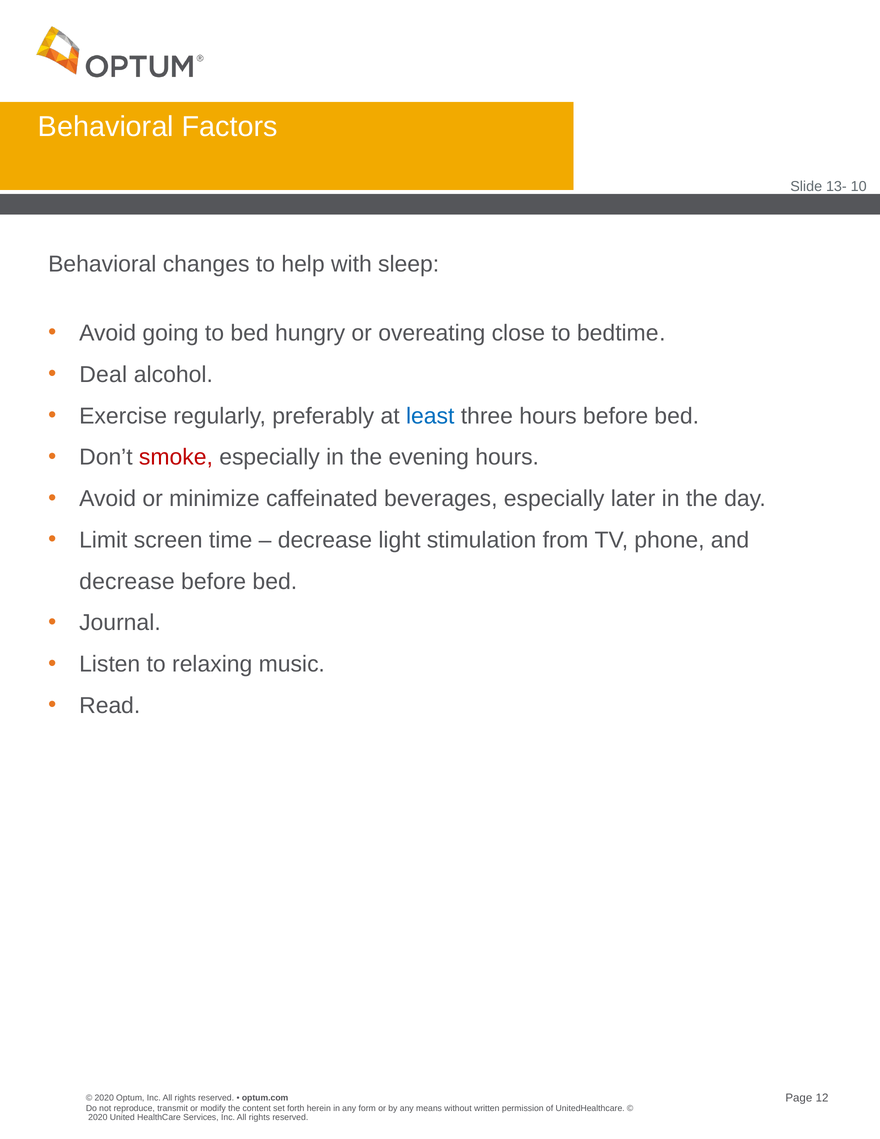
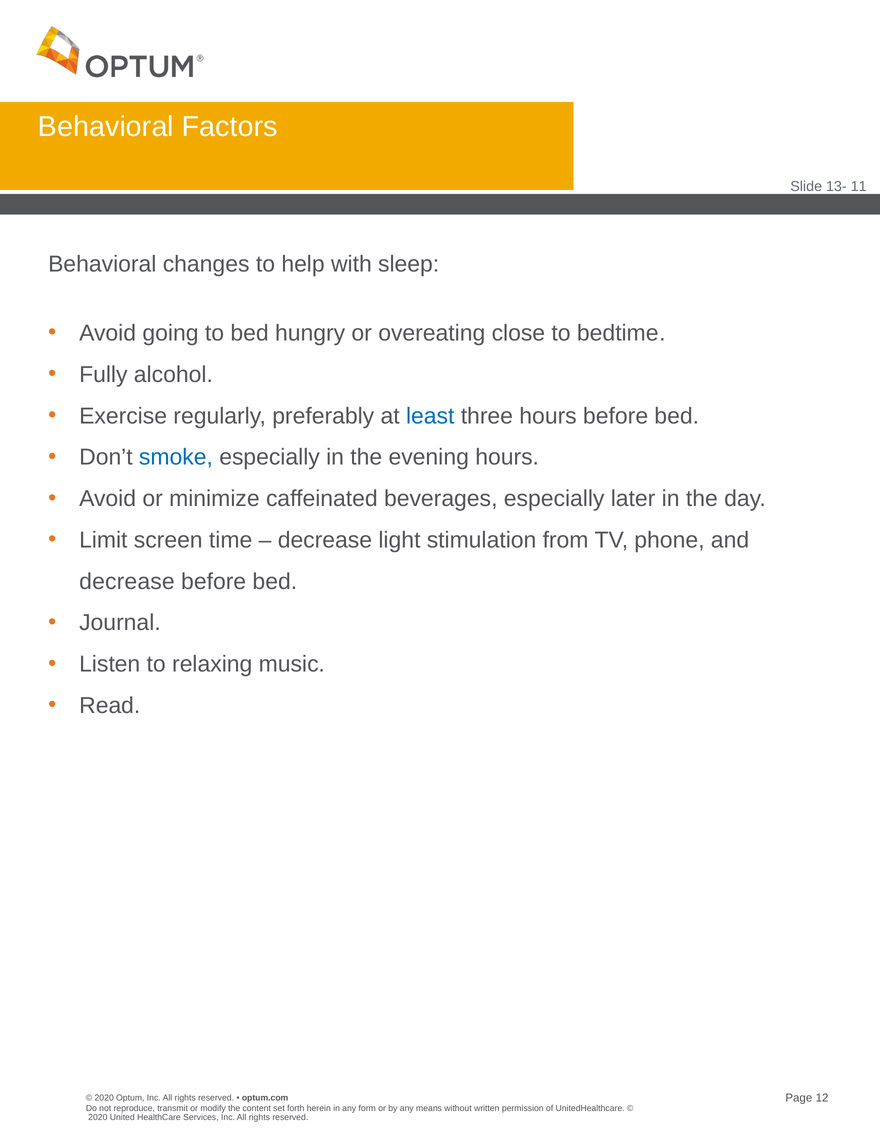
10: 10 -> 11 (859, 187)
Deal: Deal -> Fully (103, 375)
smoke colour: red -> blue (176, 457)
